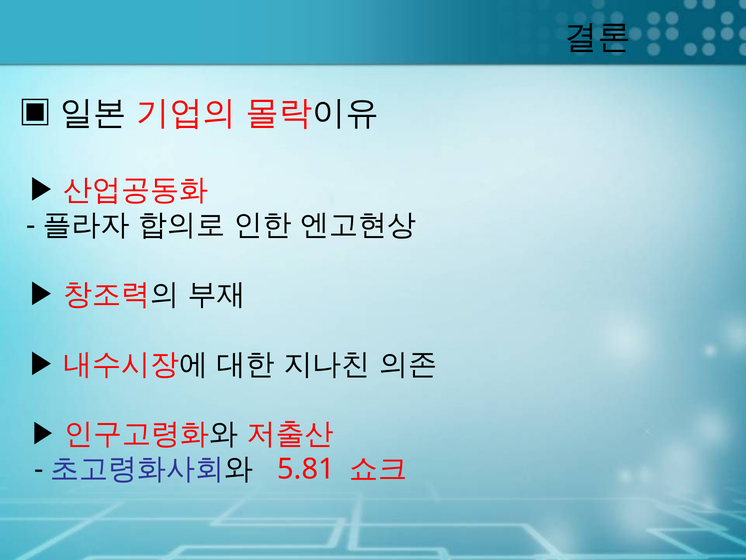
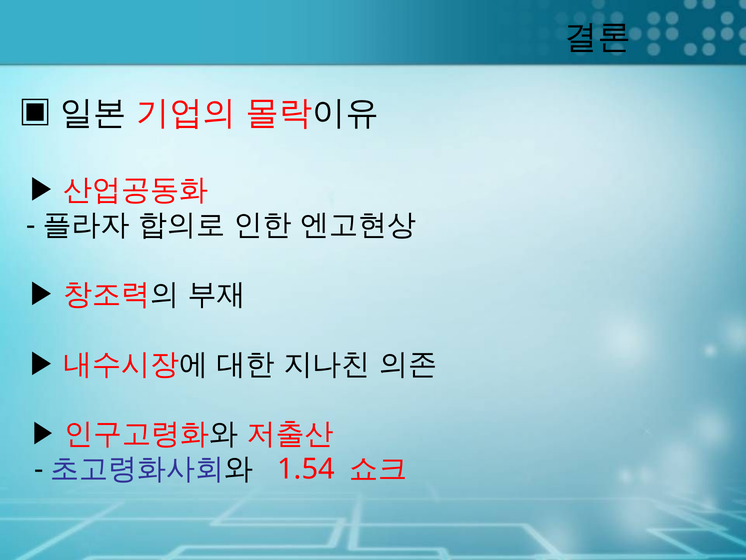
5.81: 5.81 -> 1.54 (306, 469)
